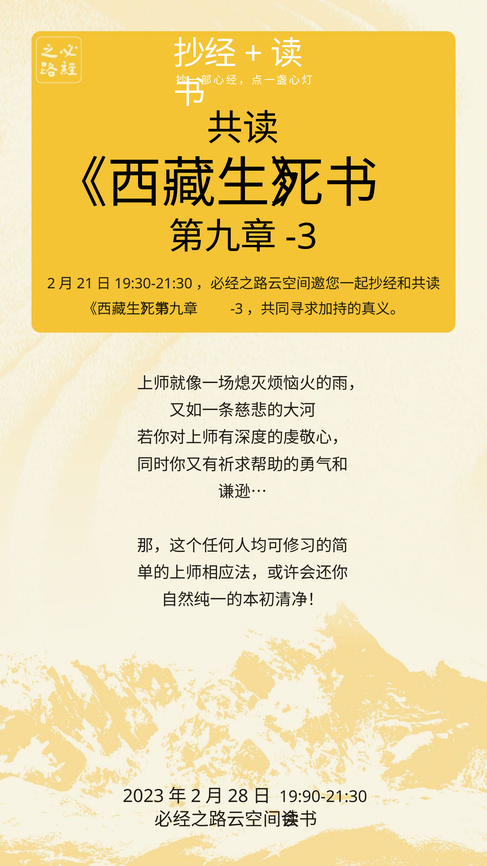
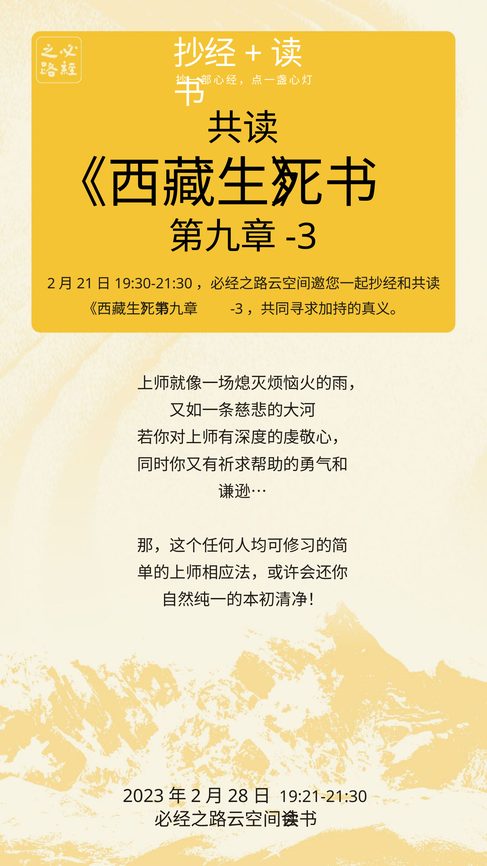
19:90-21:30: 19:90-21:30 -> 19:21-21:30 (323, 797)
